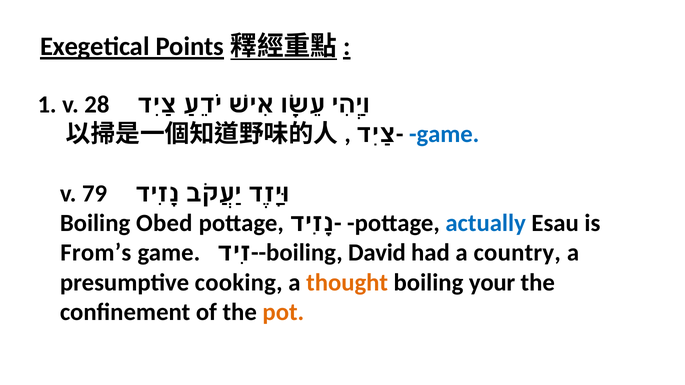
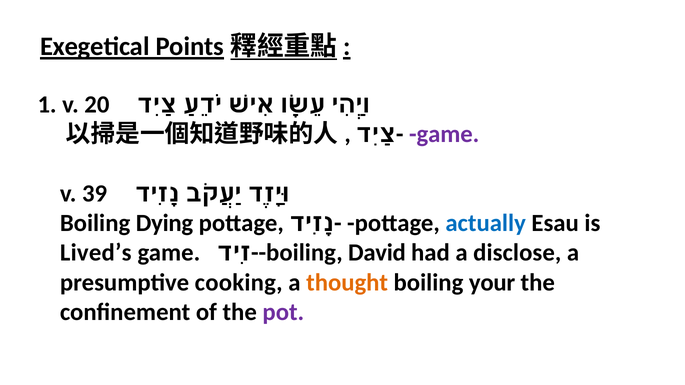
28: 28 -> 20 (97, 105)
game colour: blue -> purple (444, 134)
79: 79 -> 39 (95, 194)
Obed: Obed -> Dying (165, 223)
From’s: From’s -> Lived’s (96, 253)
country: country -> disclose (517, 253)
pot colour: orange -> purple (283, 312)
